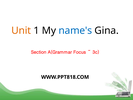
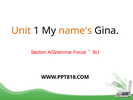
name's colour: blue -> orange (75, 30)
